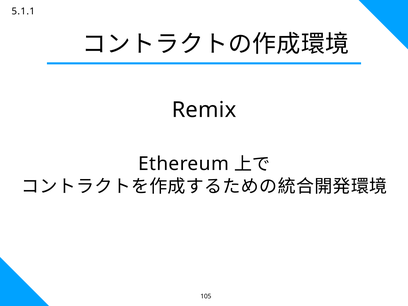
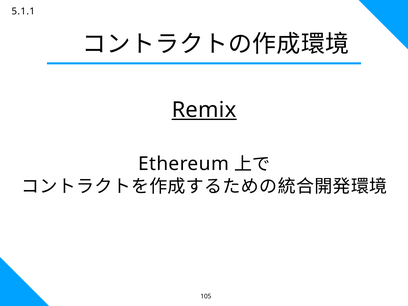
Remix underline: none -> present (204, 110)
